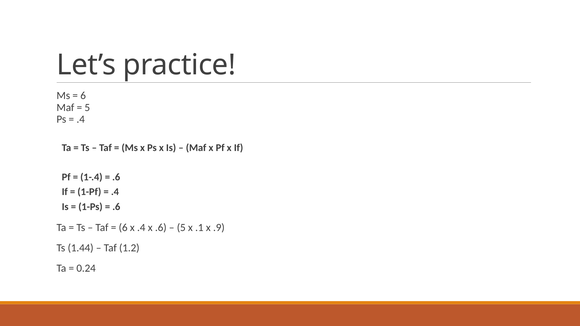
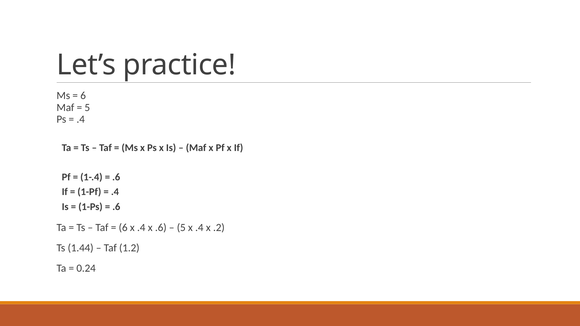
5 x .1: .1 -> .4 (199, 228)
.9: .9 -> .2 (219, 228)
